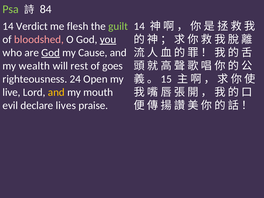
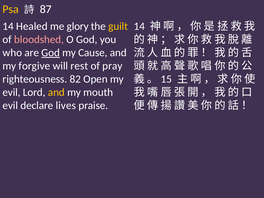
Psa colour: light green -> yellow (11, 9)
84: 84 -> 87 (46, 9)
Verdict: Verdict -> Healed (32, 26)
flesh: flesh -> glory (78, 26)
guilt colour: light green -> yellow (118, 26)
you underline: present -> none (108, 39)
wealth: wealth -> forgive (34, 66)
goes: goes -> pray (112, 66)
24: 24 -> 82 (75, 79)
live: live -> evil (12, 92)
